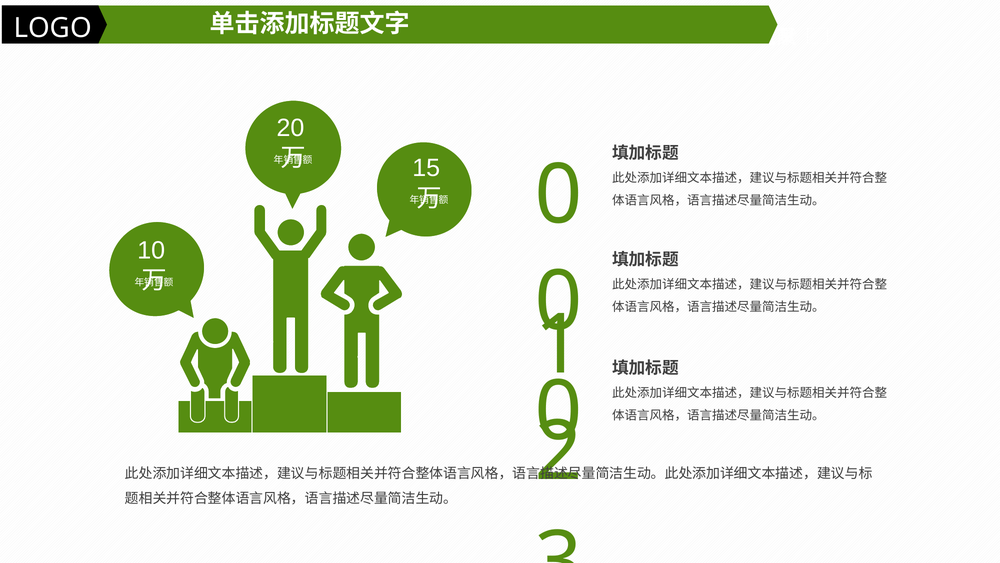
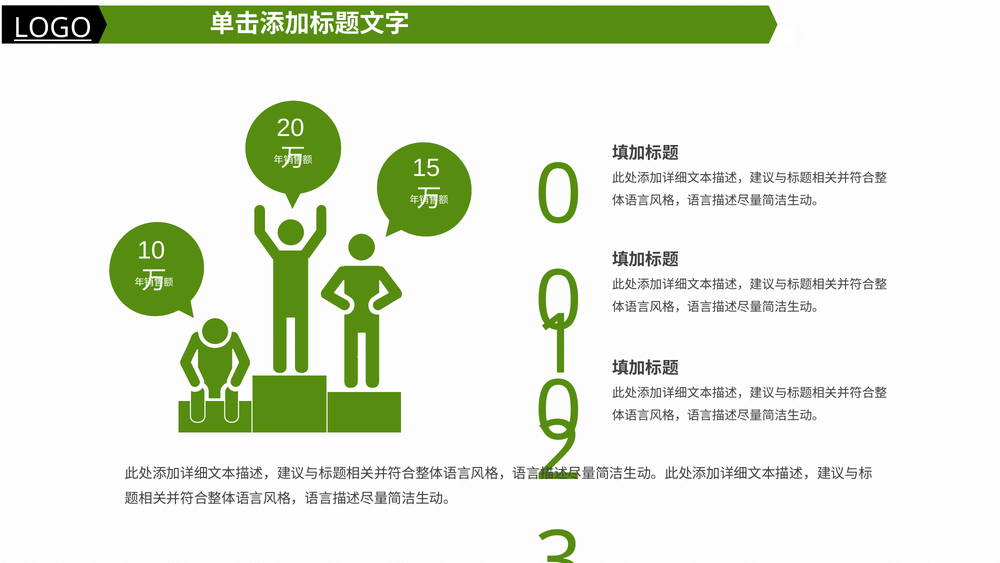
LOGO underline: none -> present (53, 28)
